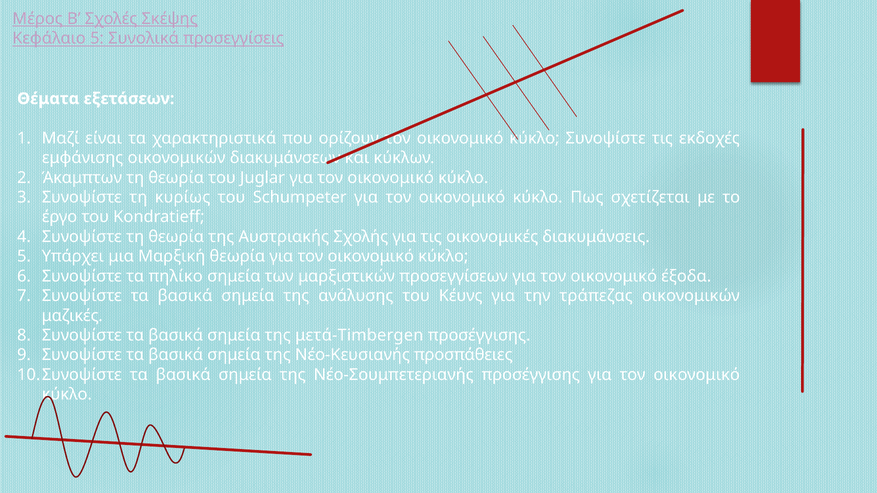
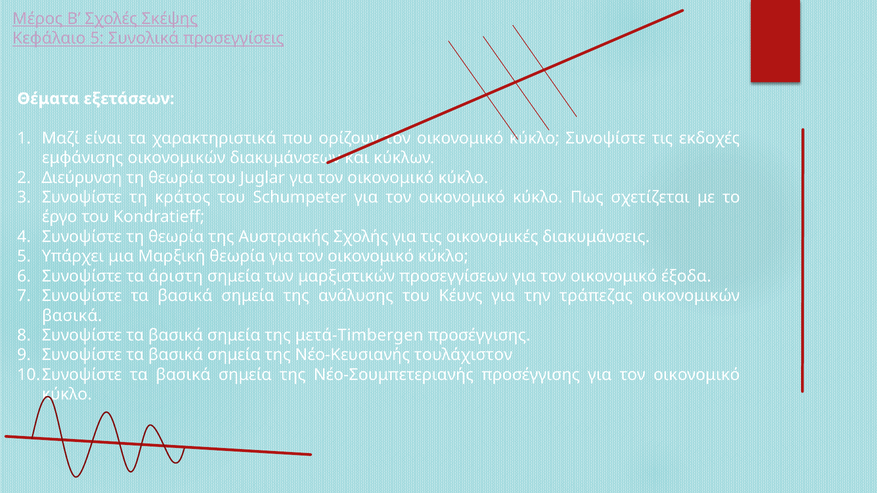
Άκαμπτων: Άκαμπτων -> Διεύρυνση (82, 178)
κυρίως: κυρίως -> κράτος (183, 197)
πηλίκο: πηλίκο -> άριστη (176, 276)
μαζικές: μαζικές -> βασικά (72, 316)
προσπάθειες: προσπάθειες -> τουλάχιστον (463, 355)
